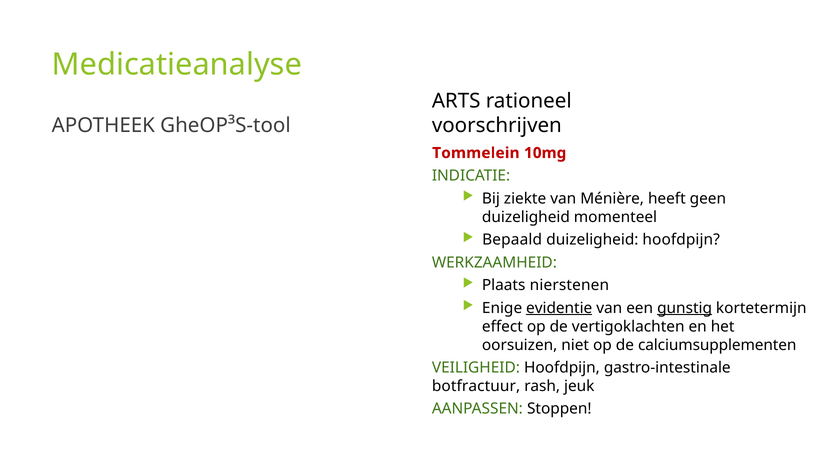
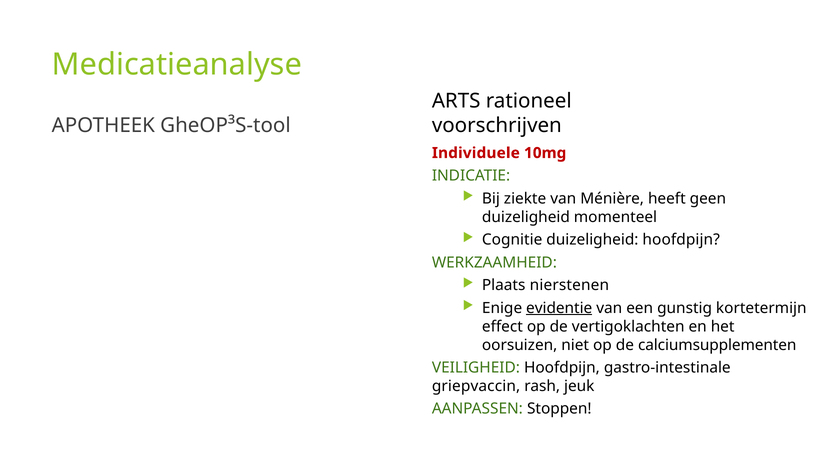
Tommelein: Tommelein -> Individuele (476, 153)
Bepaald: Bepaald -> Cognitie (512, 240)
gunstig underline: present -> none (685, 308)
botfractuur: botfractuur -> griepvaccin (476, 386)
